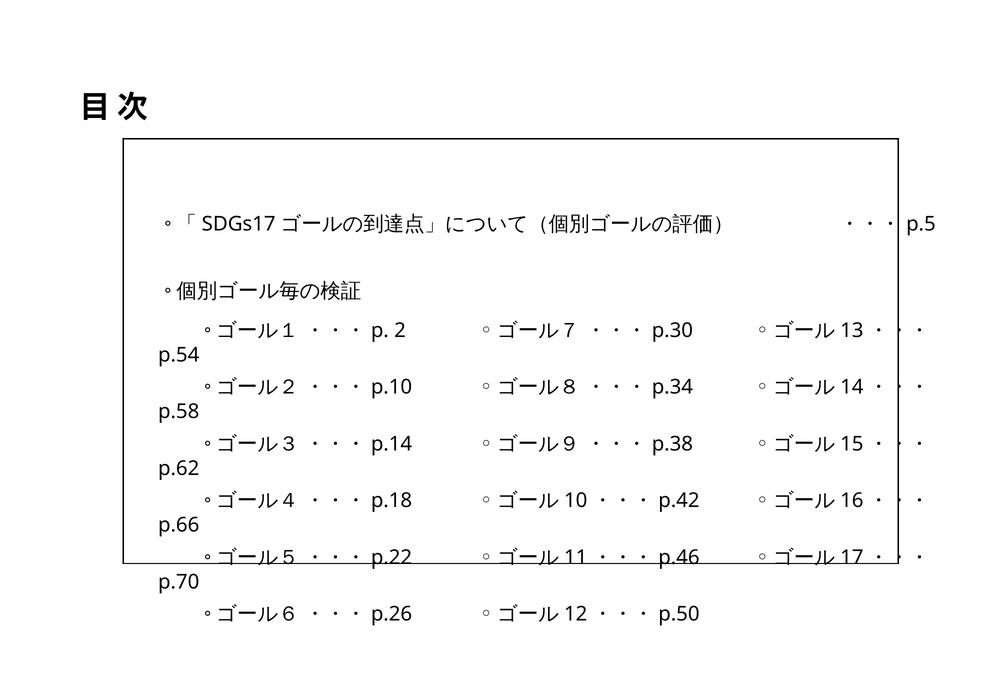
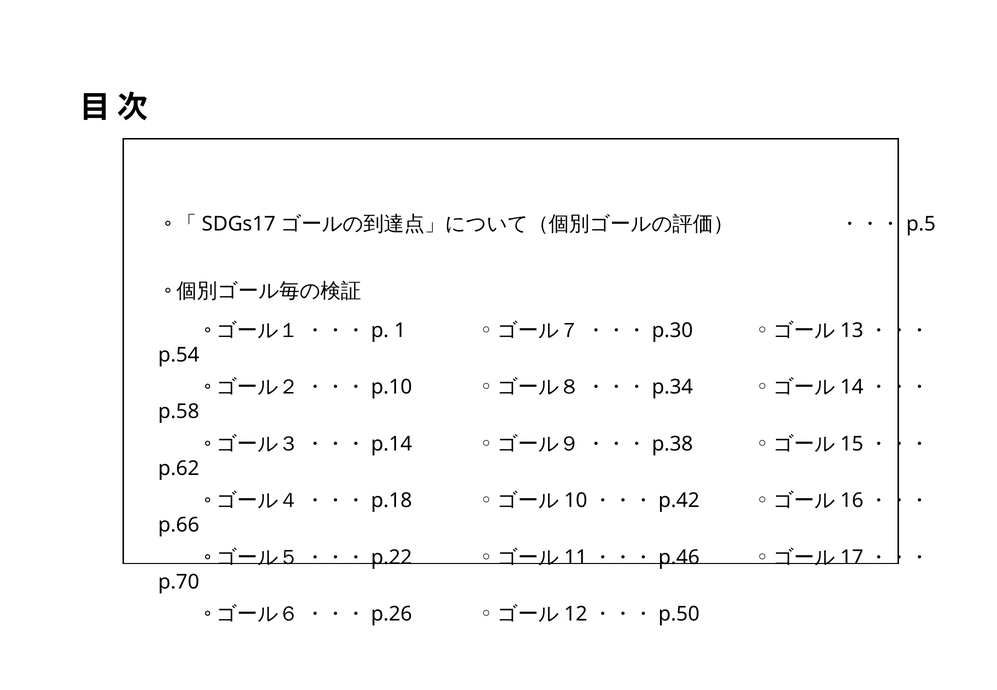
2: 2 -> 1 (400, 331)
